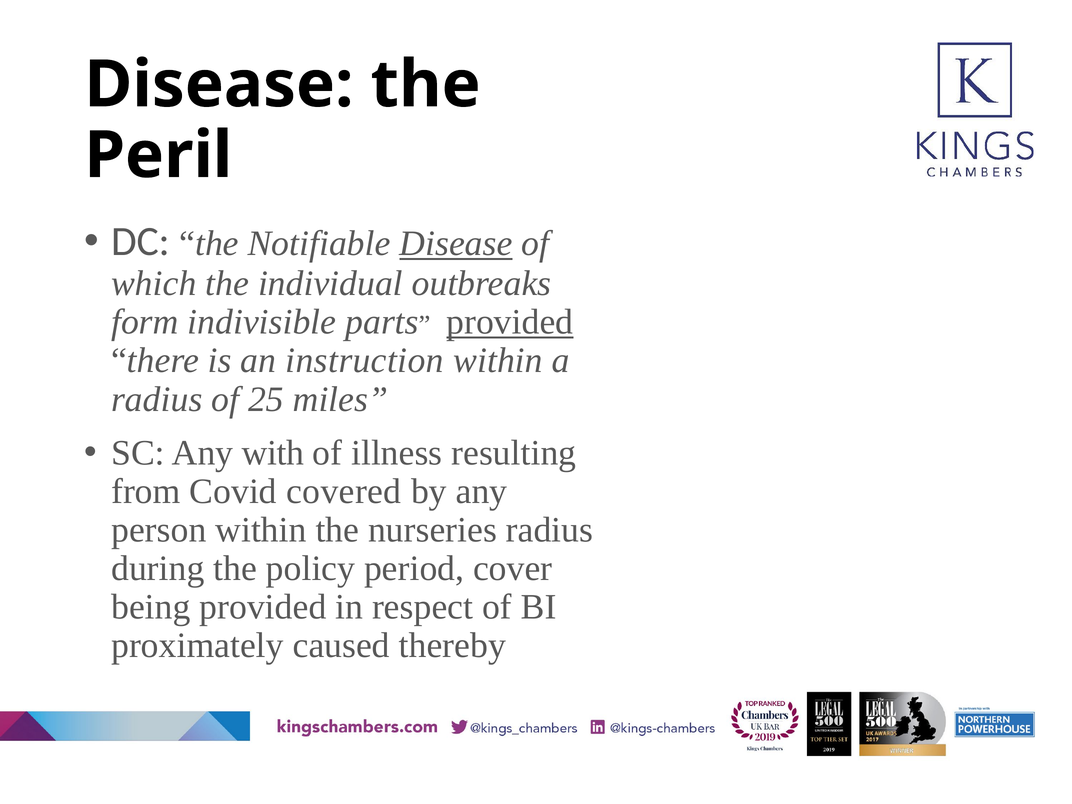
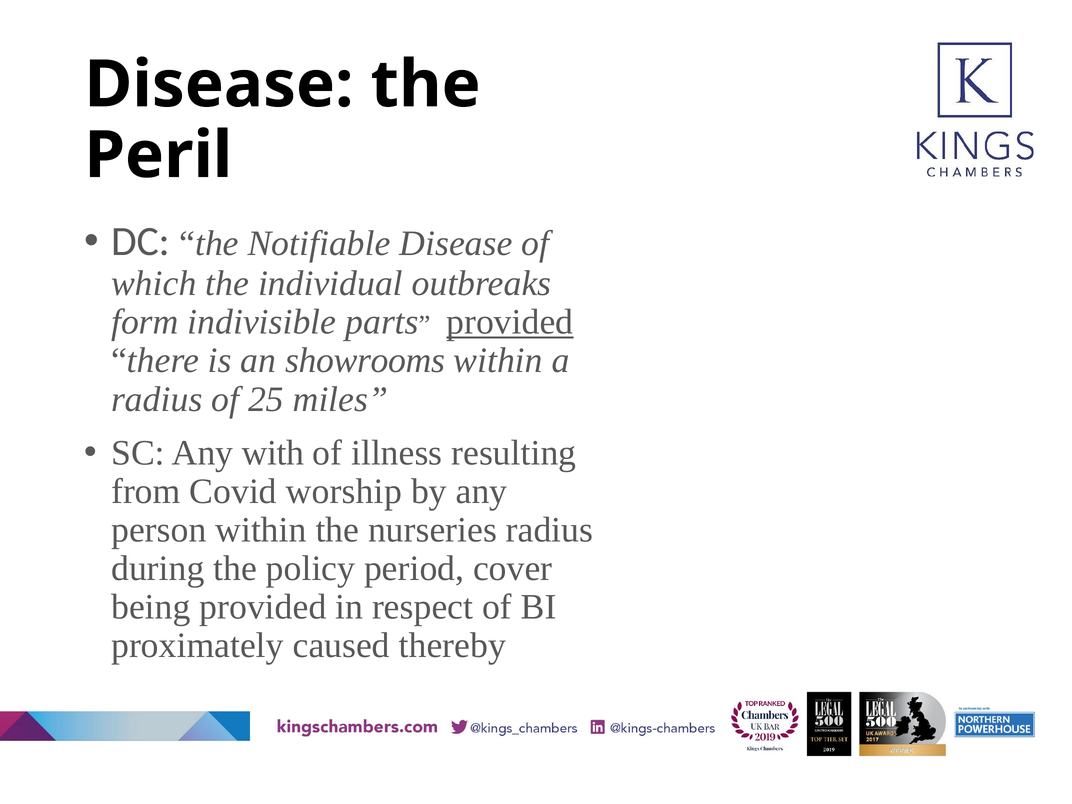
Disease underline: present -> none (456, 244)
instruction: instruction -> showrooms (365, 361)
covered: covered -> worship (344, 491)
